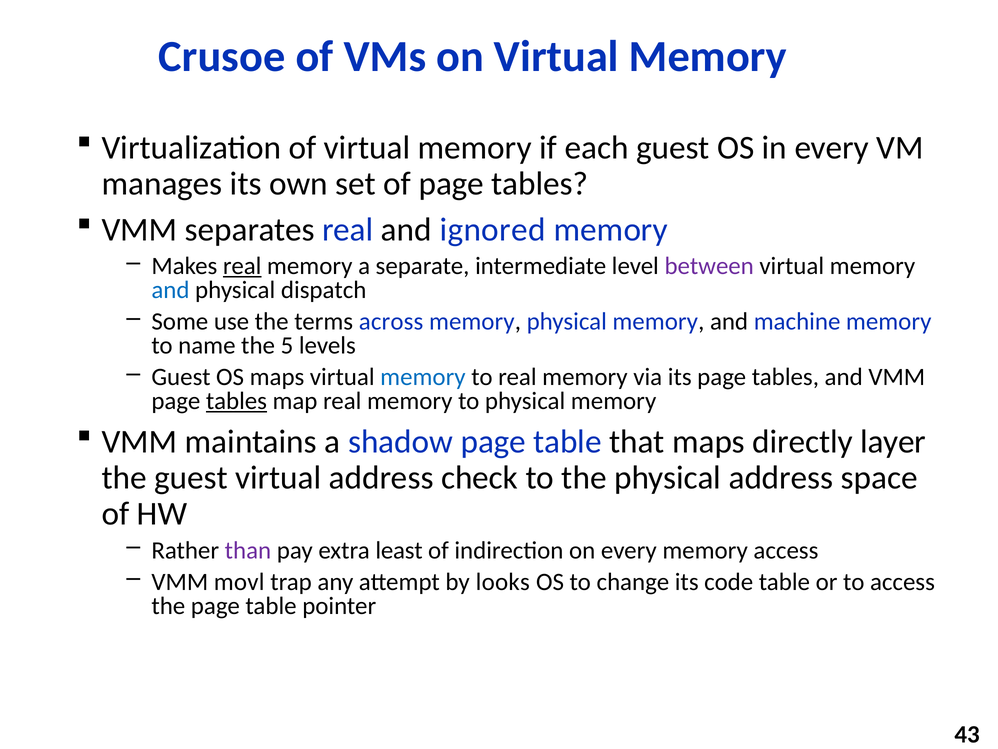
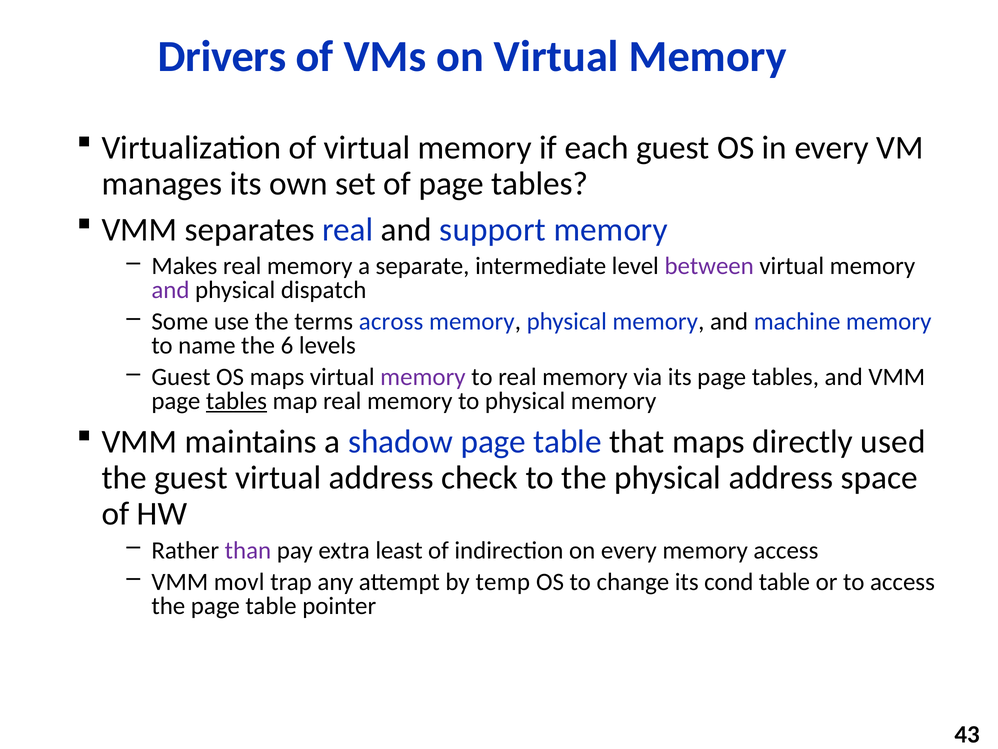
Crusoe: Crusoe -> Drivers (222, 57)
ignored: ignored -> support (493, 229)
real underline: present -> none (242, 266)
and colour: blue -> purple (170, 290)
5: 5 -> 6 (287, 345)
memory colour: blue -> purple (423, 377)
layer: layer -> used (893, 442)
looks: looks -> temp (503, 581)
code: code -> cond (729, 581)
